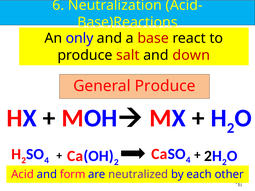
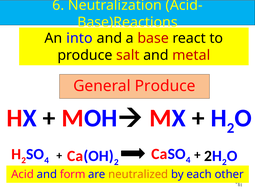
only: only -> into (79, 38)
down: down -> metal (191, 55)
neutralized colour: purple -> orange (138, 175)
